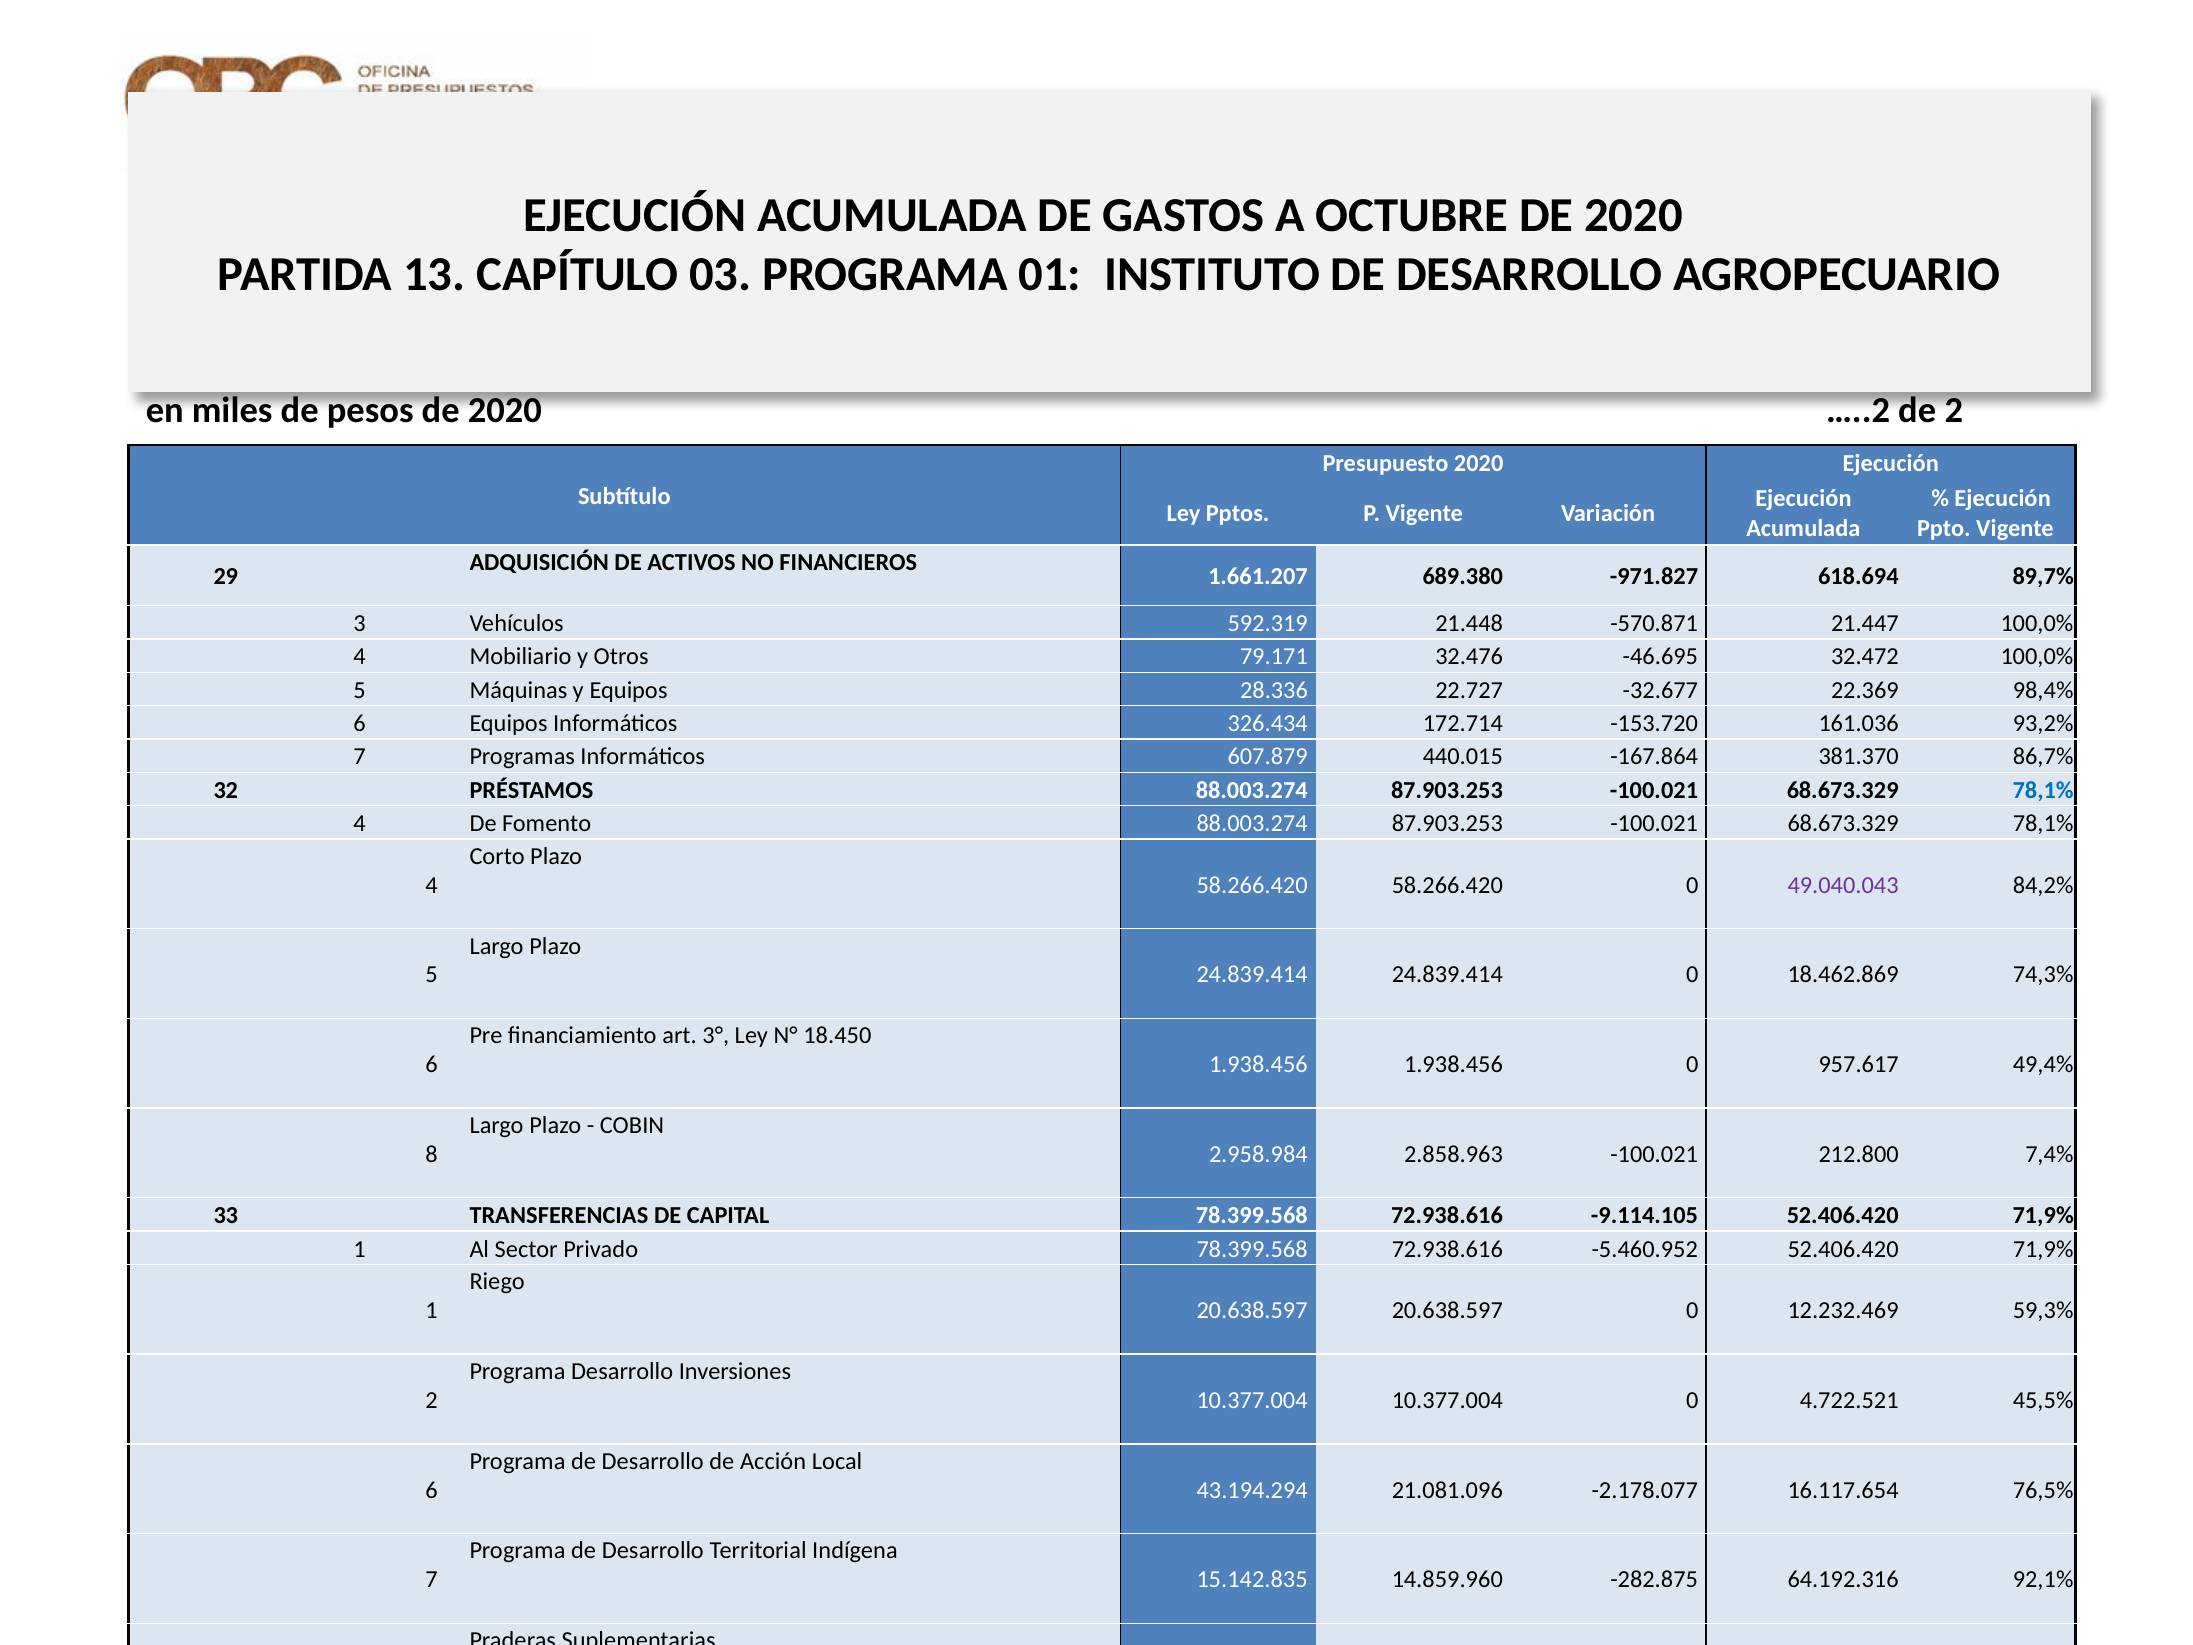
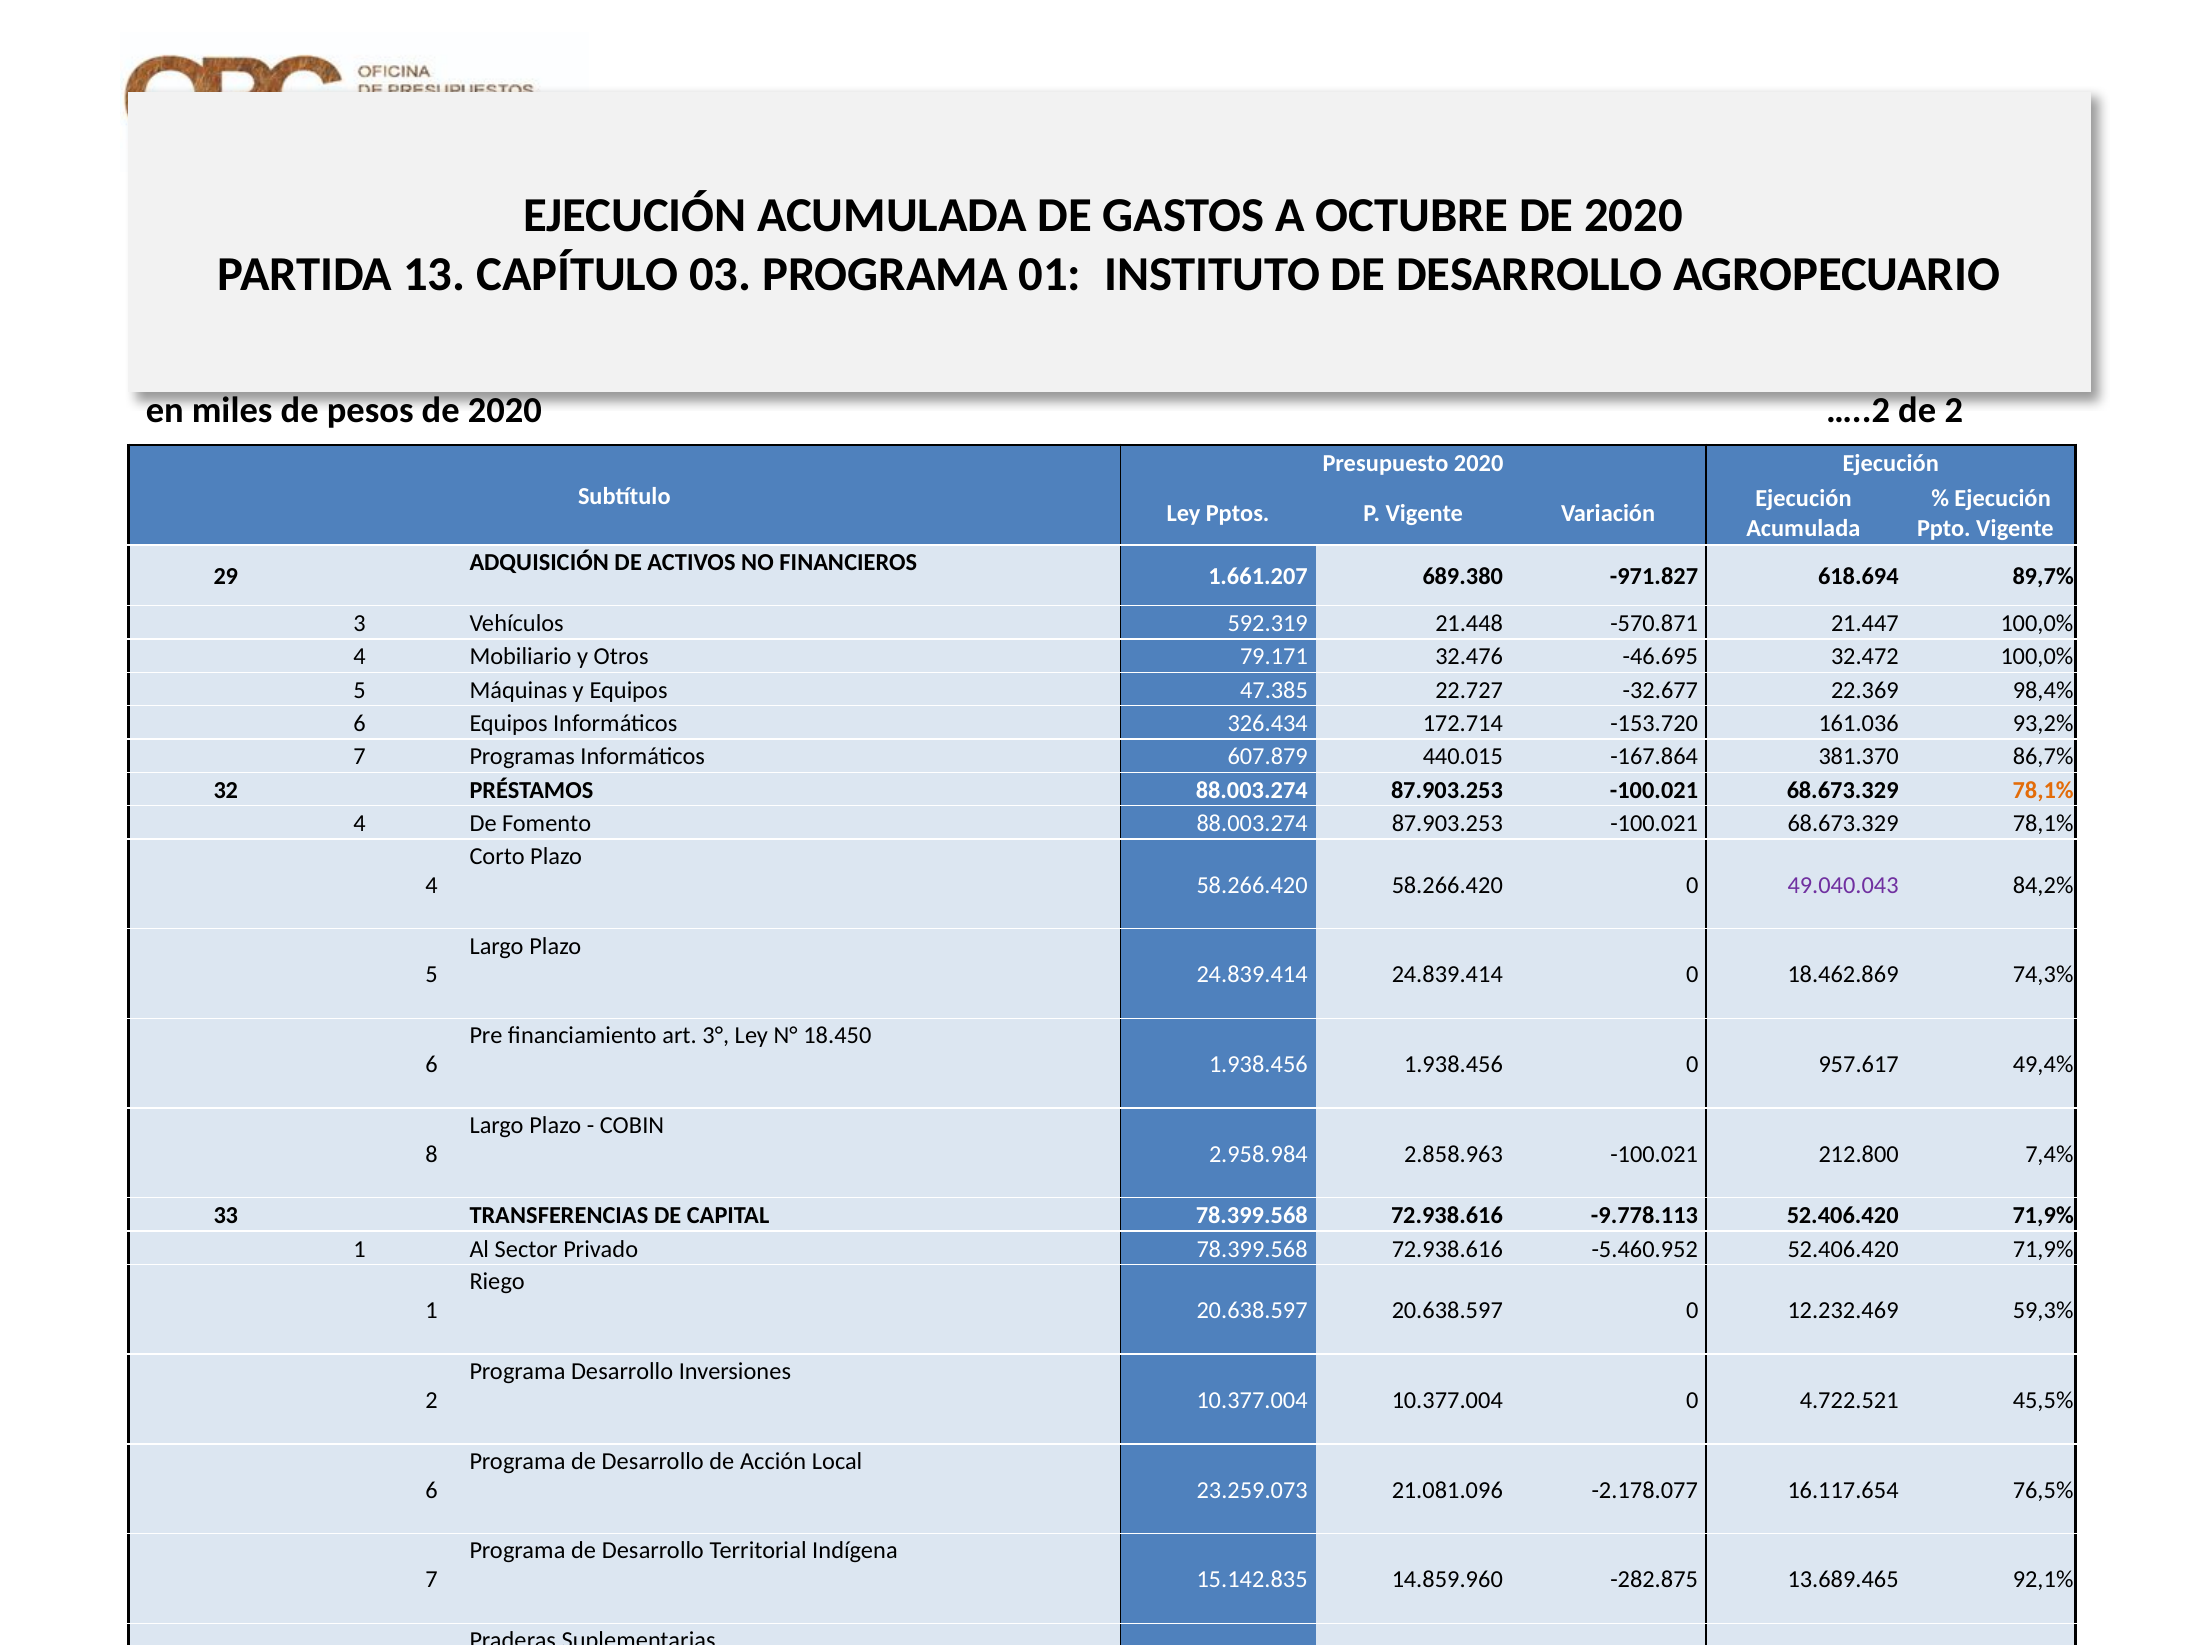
28.336: 28.336 -> 47.385 (1274, 690)
78,1% colour: blue -> orange (2043, 790)
-9.114.105: -9.114.105 -> -9.778.113 (1644, 1216)
43.194.294: 43.194.294 -> 23.259.073 (1252, 1490)
64.192.316: 64.192.316 -> 13.689.465 (1843, 1580)
